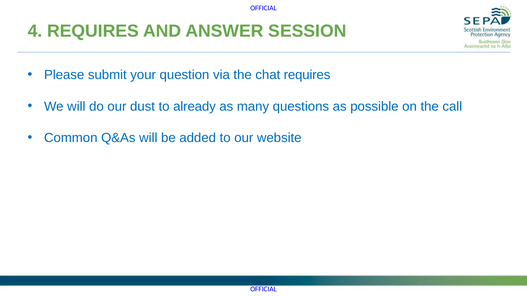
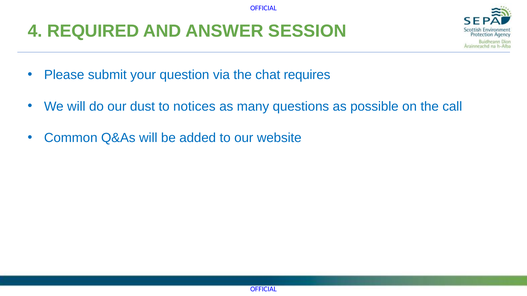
4 REQUIRES: REQUIRES -> REQUIRED (93, 31)
already: already -> notices (194, 106)
